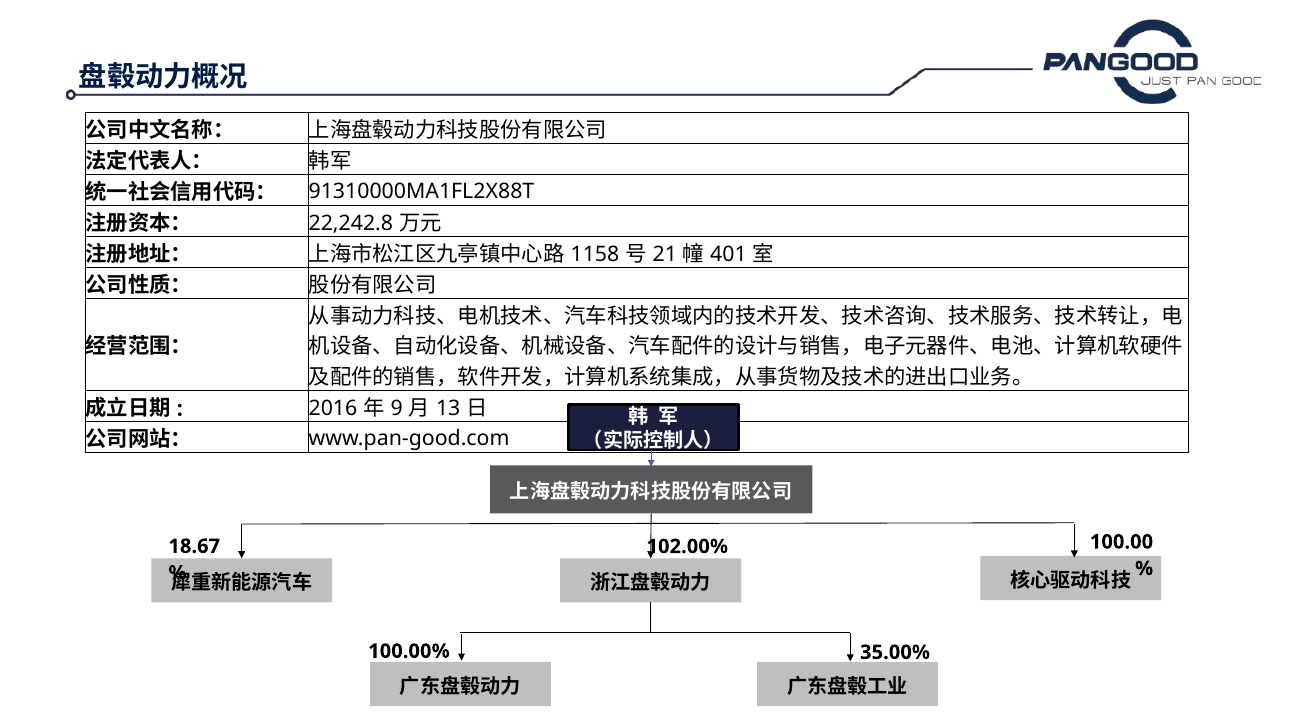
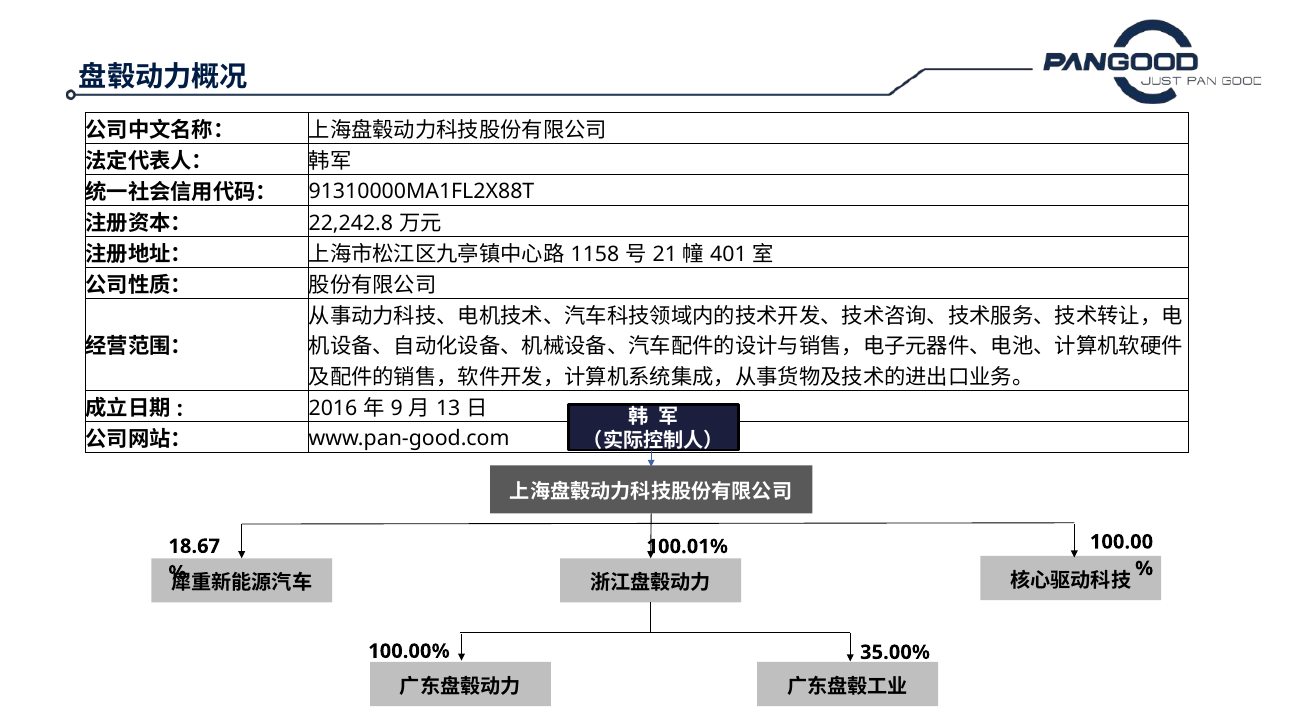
102.00%: 102.00% -> 100.01% (687, 547)
